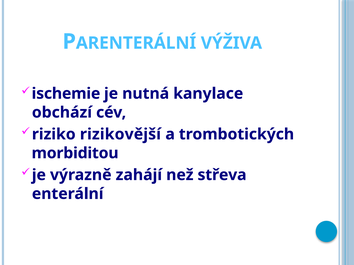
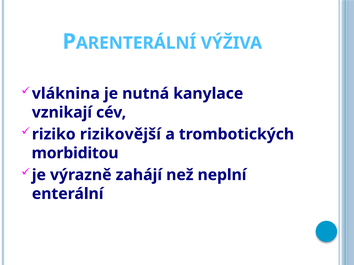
ischemie: ischemie -> vláknina (66, 94)
obchází: obchází -> vznikají (62, 113)
střeva: střeva -> neplní (222, 175)
